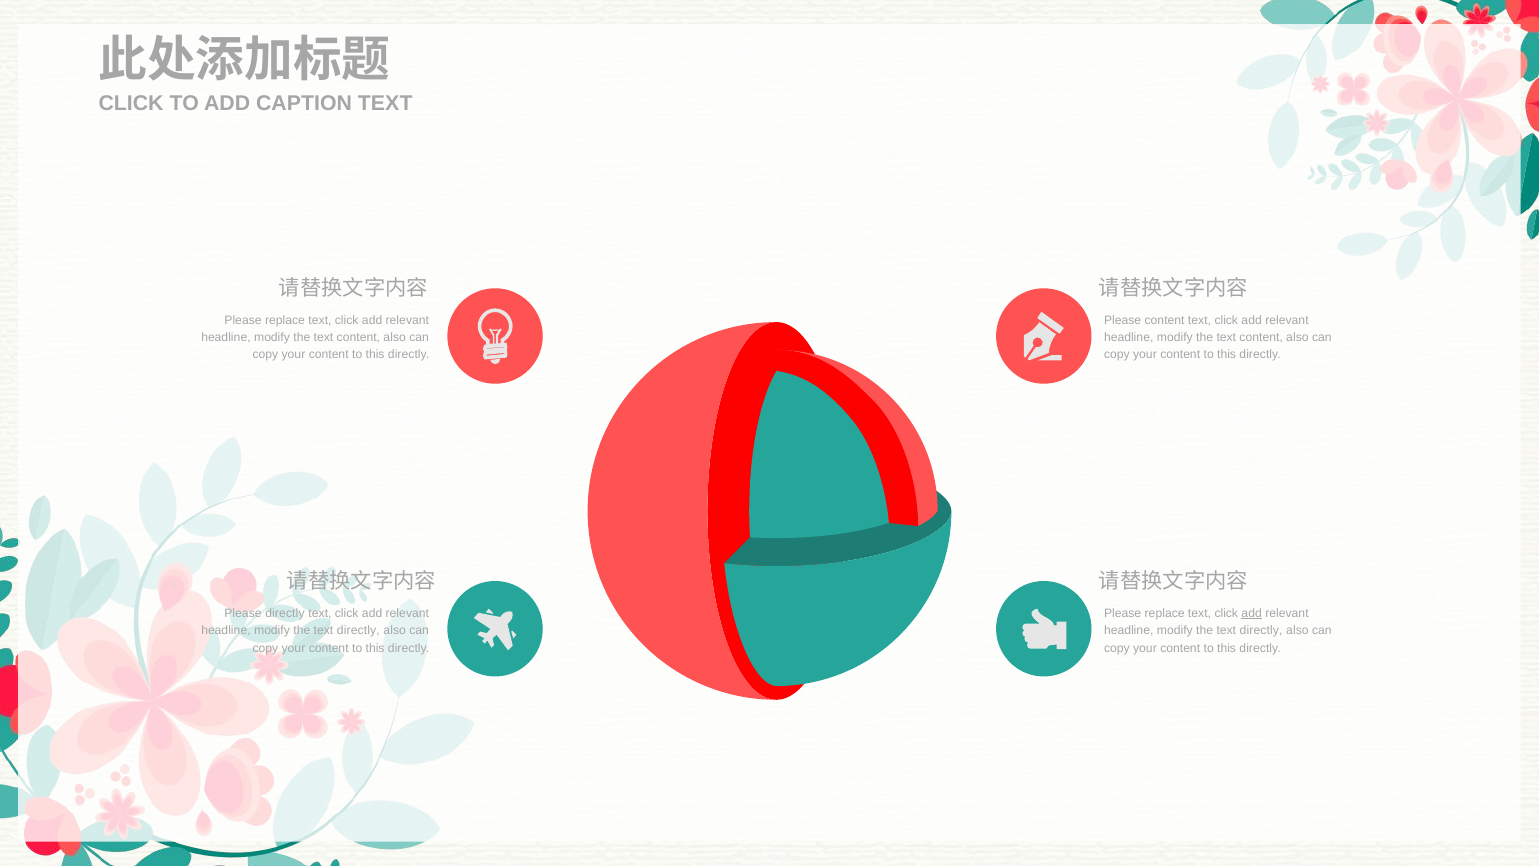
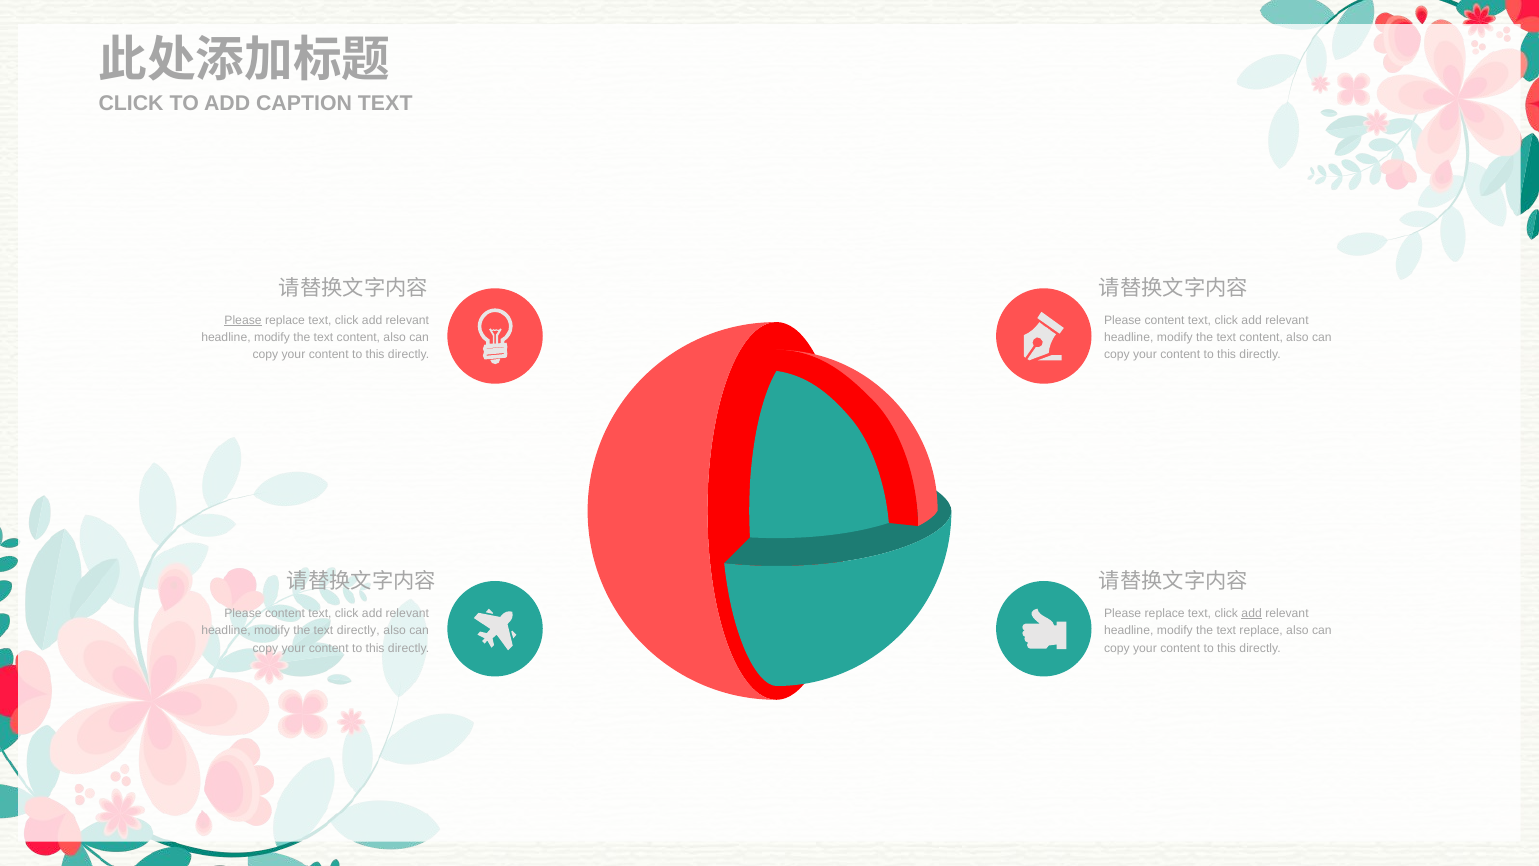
Please underline: none -> present (243, 320)
directly: directly -> content (285, 613)
directly: directly -> replace (1261, 631)
